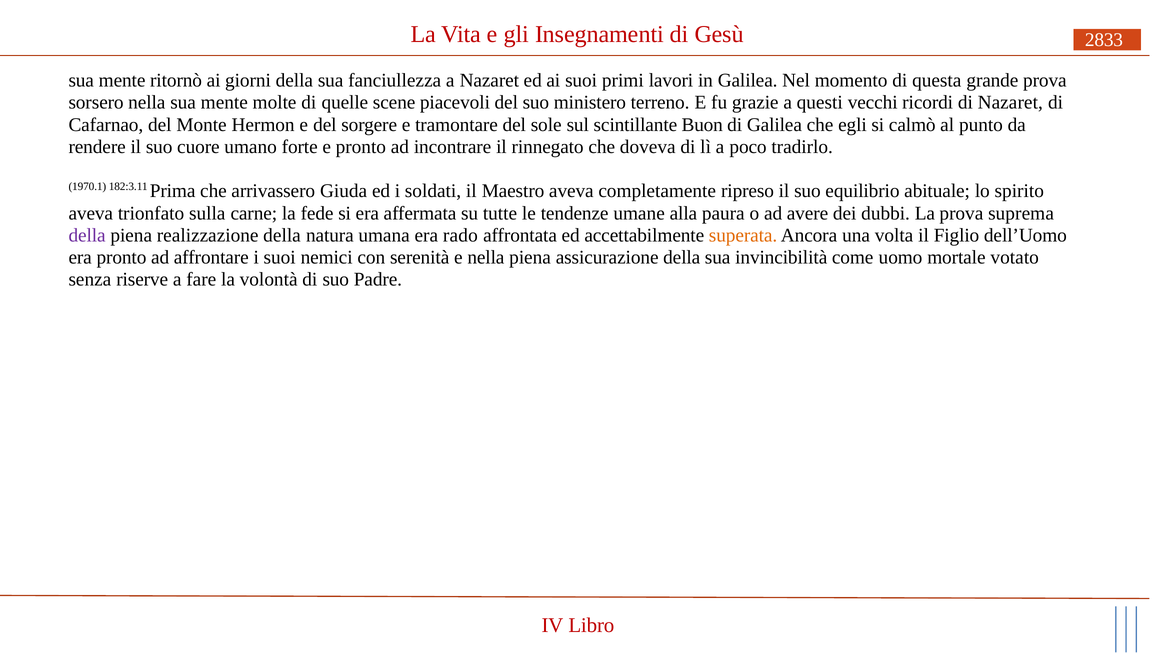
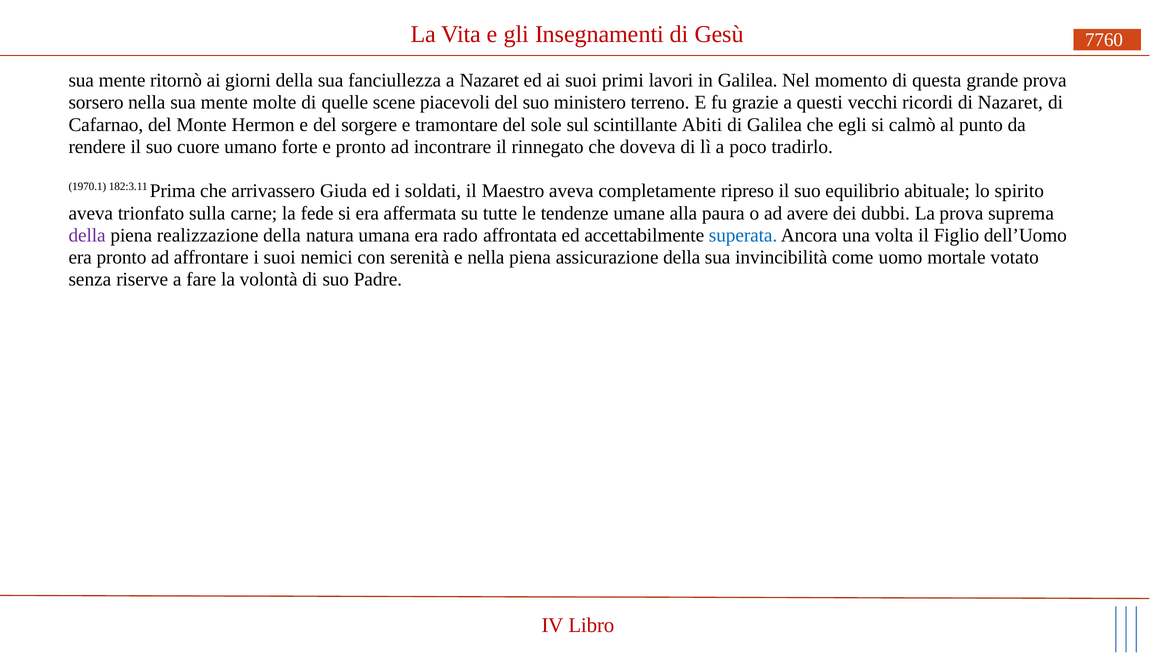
2833: 2833 -> 7760 (1104, 40)
Buon: Buon -> Abiti (702, 125)
superata colour: orange -> blue (743, 235)
